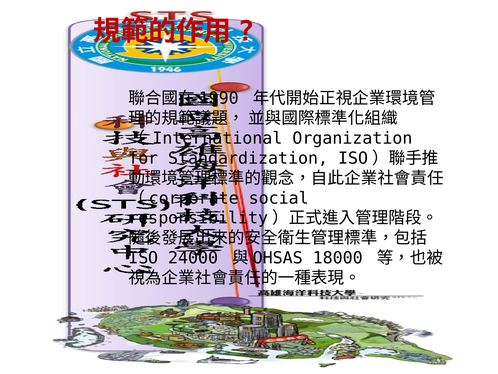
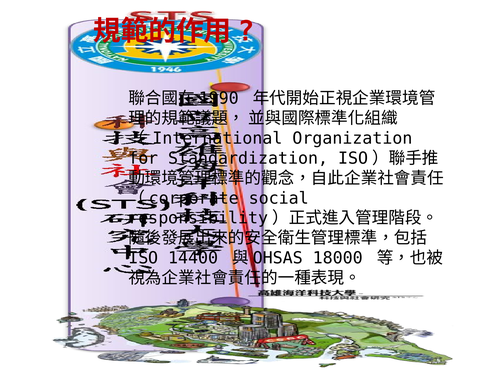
24000: 24000 -> 14400 (193, 258)
